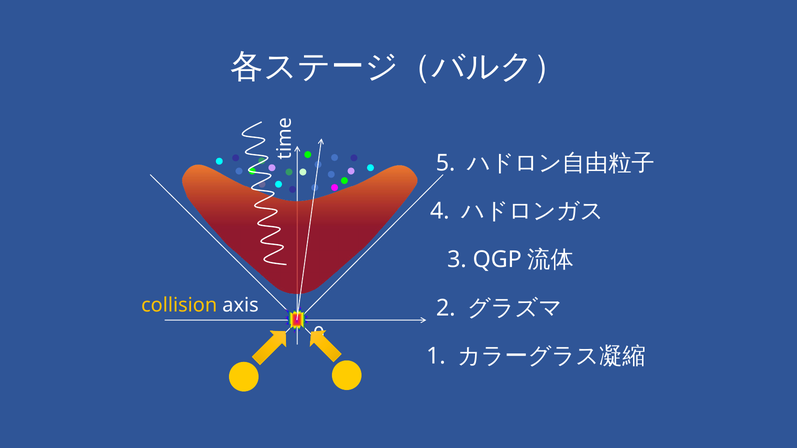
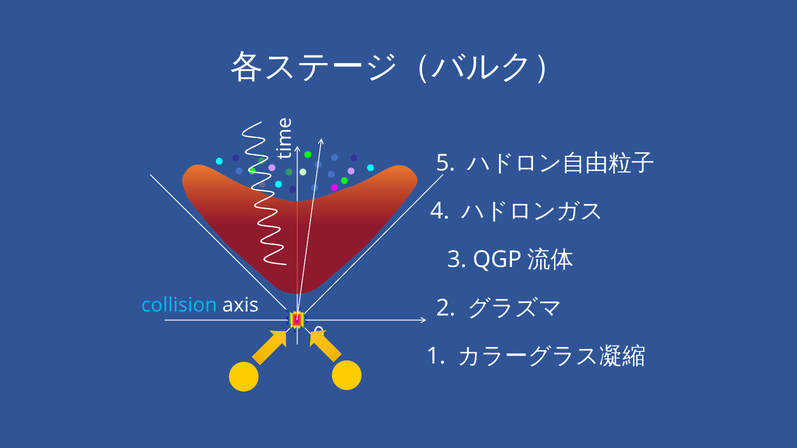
collision colour: yellow -> light blue (179, 306)
